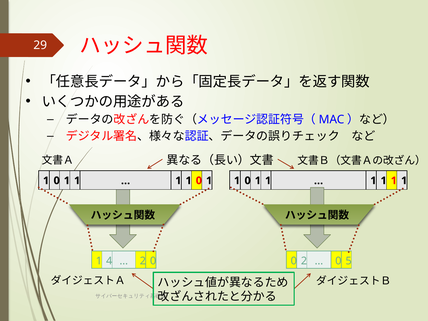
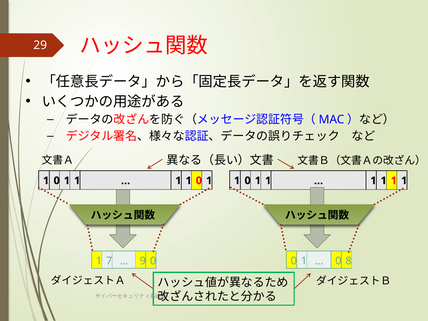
4: 4 -> 7 (109, 261)
2: 2 -> 9 (143, 261)
2: 2 -> 1 (304, 261)
5: 5 -> 8 (349, 261)
